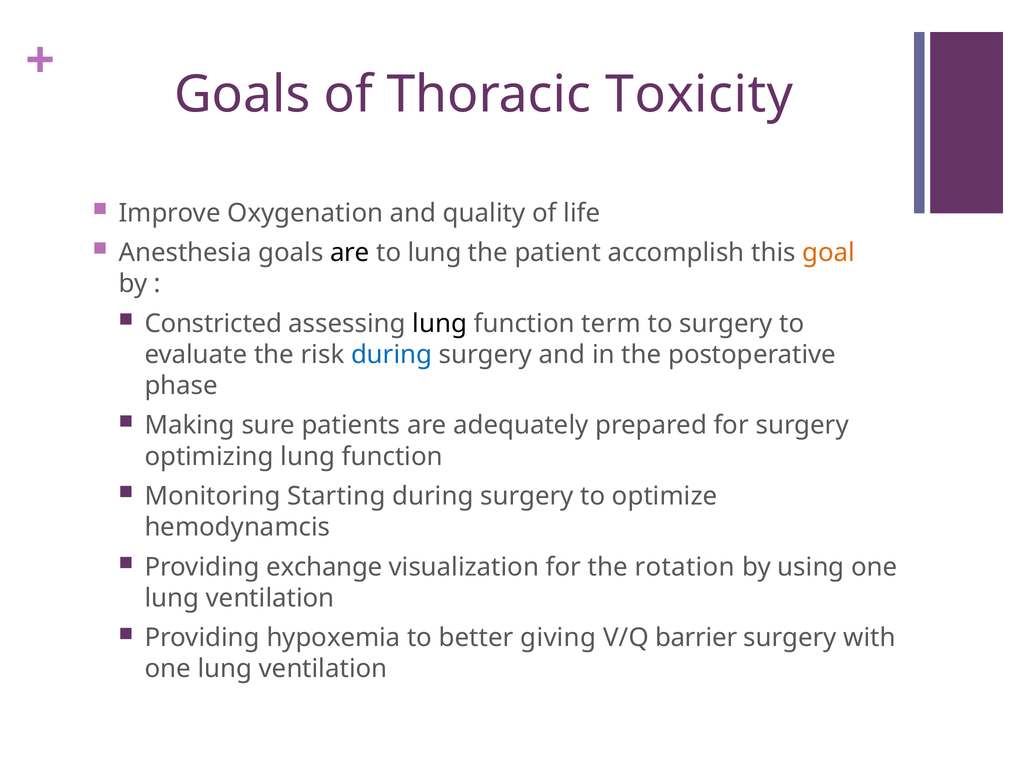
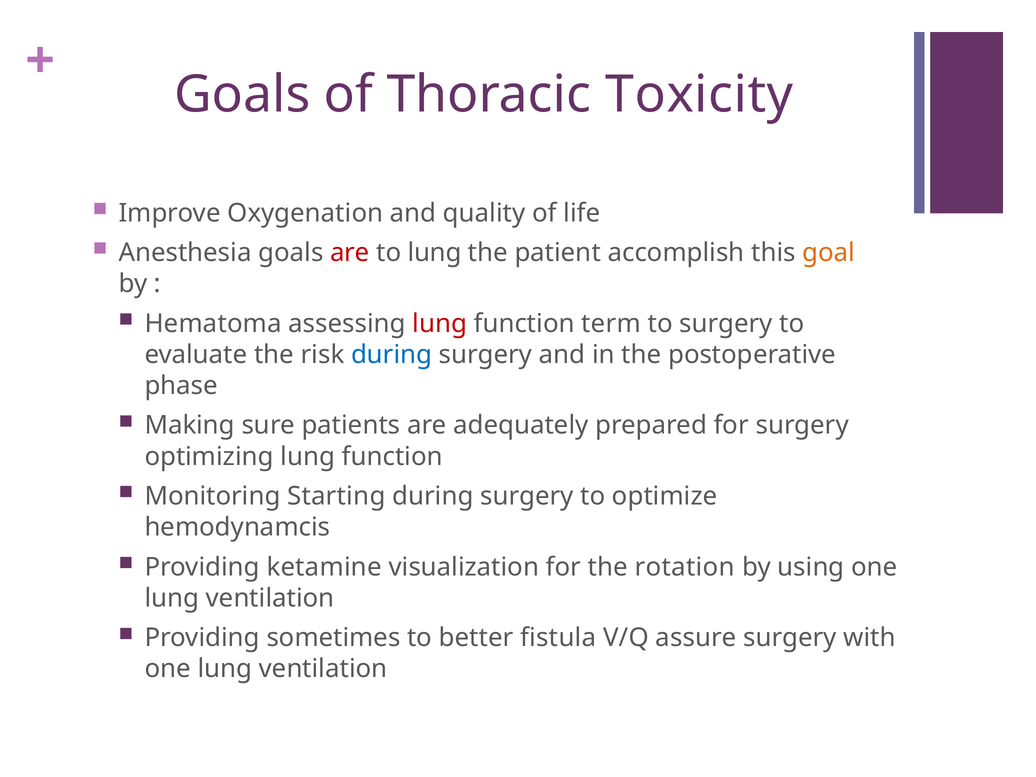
are colour: black -> red (350, 253)
Constricted: Constricted -> Hematoma (213, 324)
lung colour: black -> red (440, 324)
exchange: exchange -> ketamine (324, 567)
hypoxemia: hypoxemia -> sometimes (333, 638)
giving: giving -> fistula (558, 638)
barrier: barrier -> assure (696, 638)
